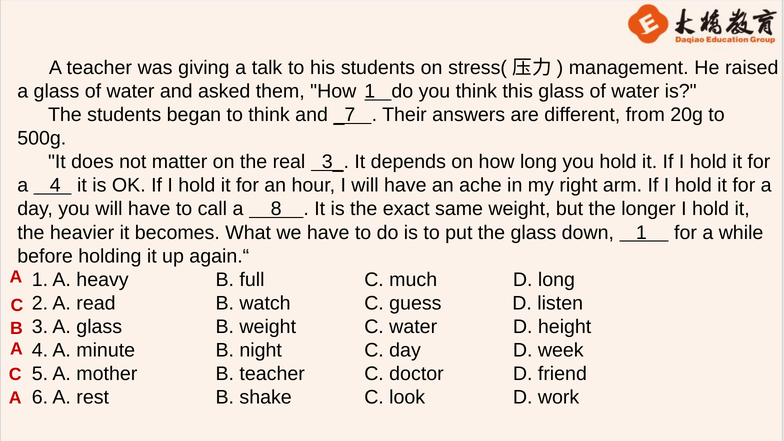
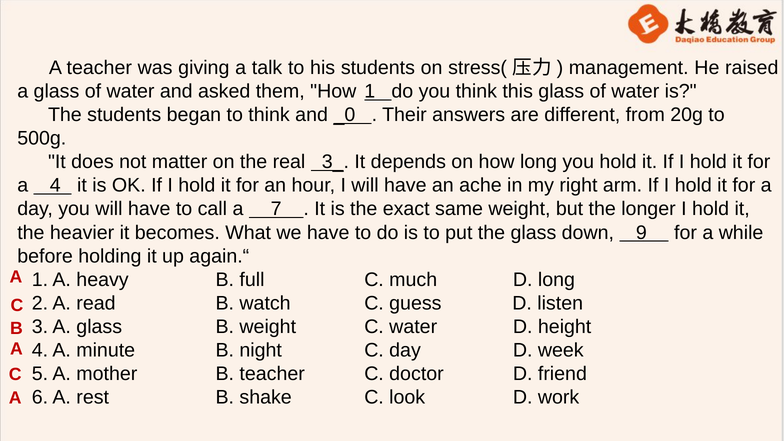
_7: _7 -> _0 (344, 115)
8: 8 -> 7 (276, 209)
down 1: 1 -> 9 (641, 233)
